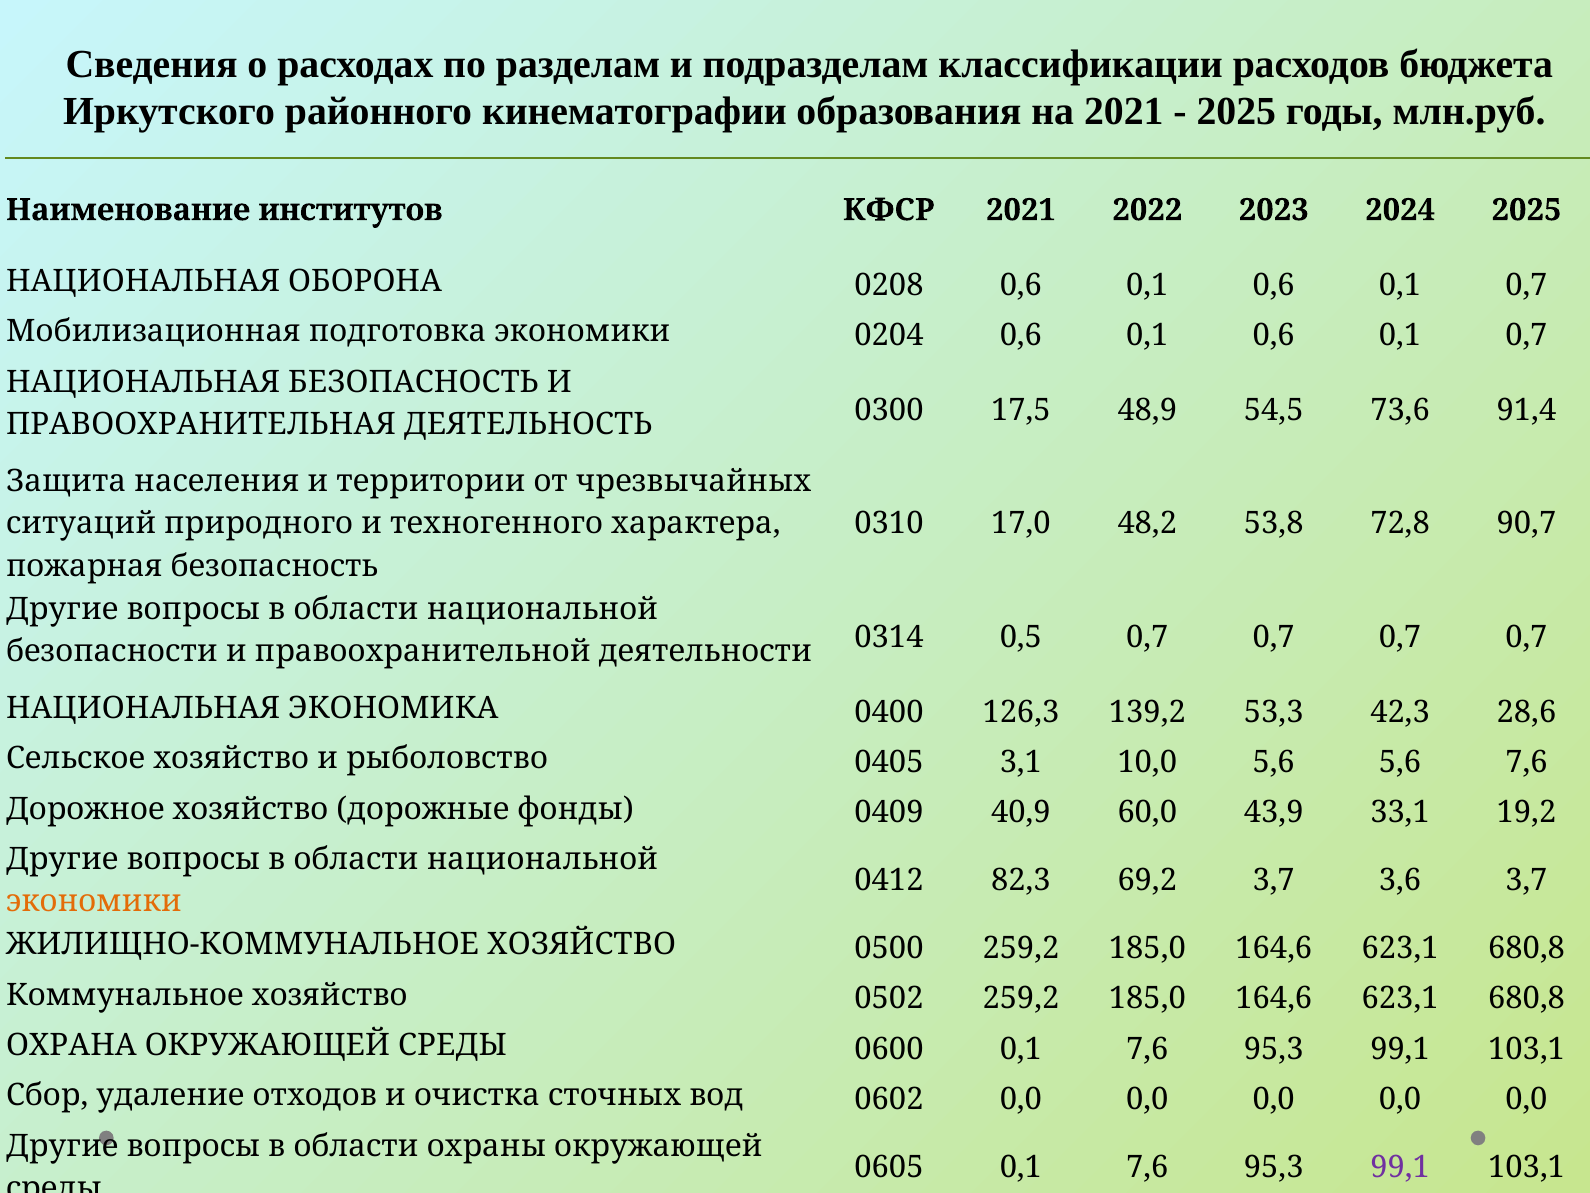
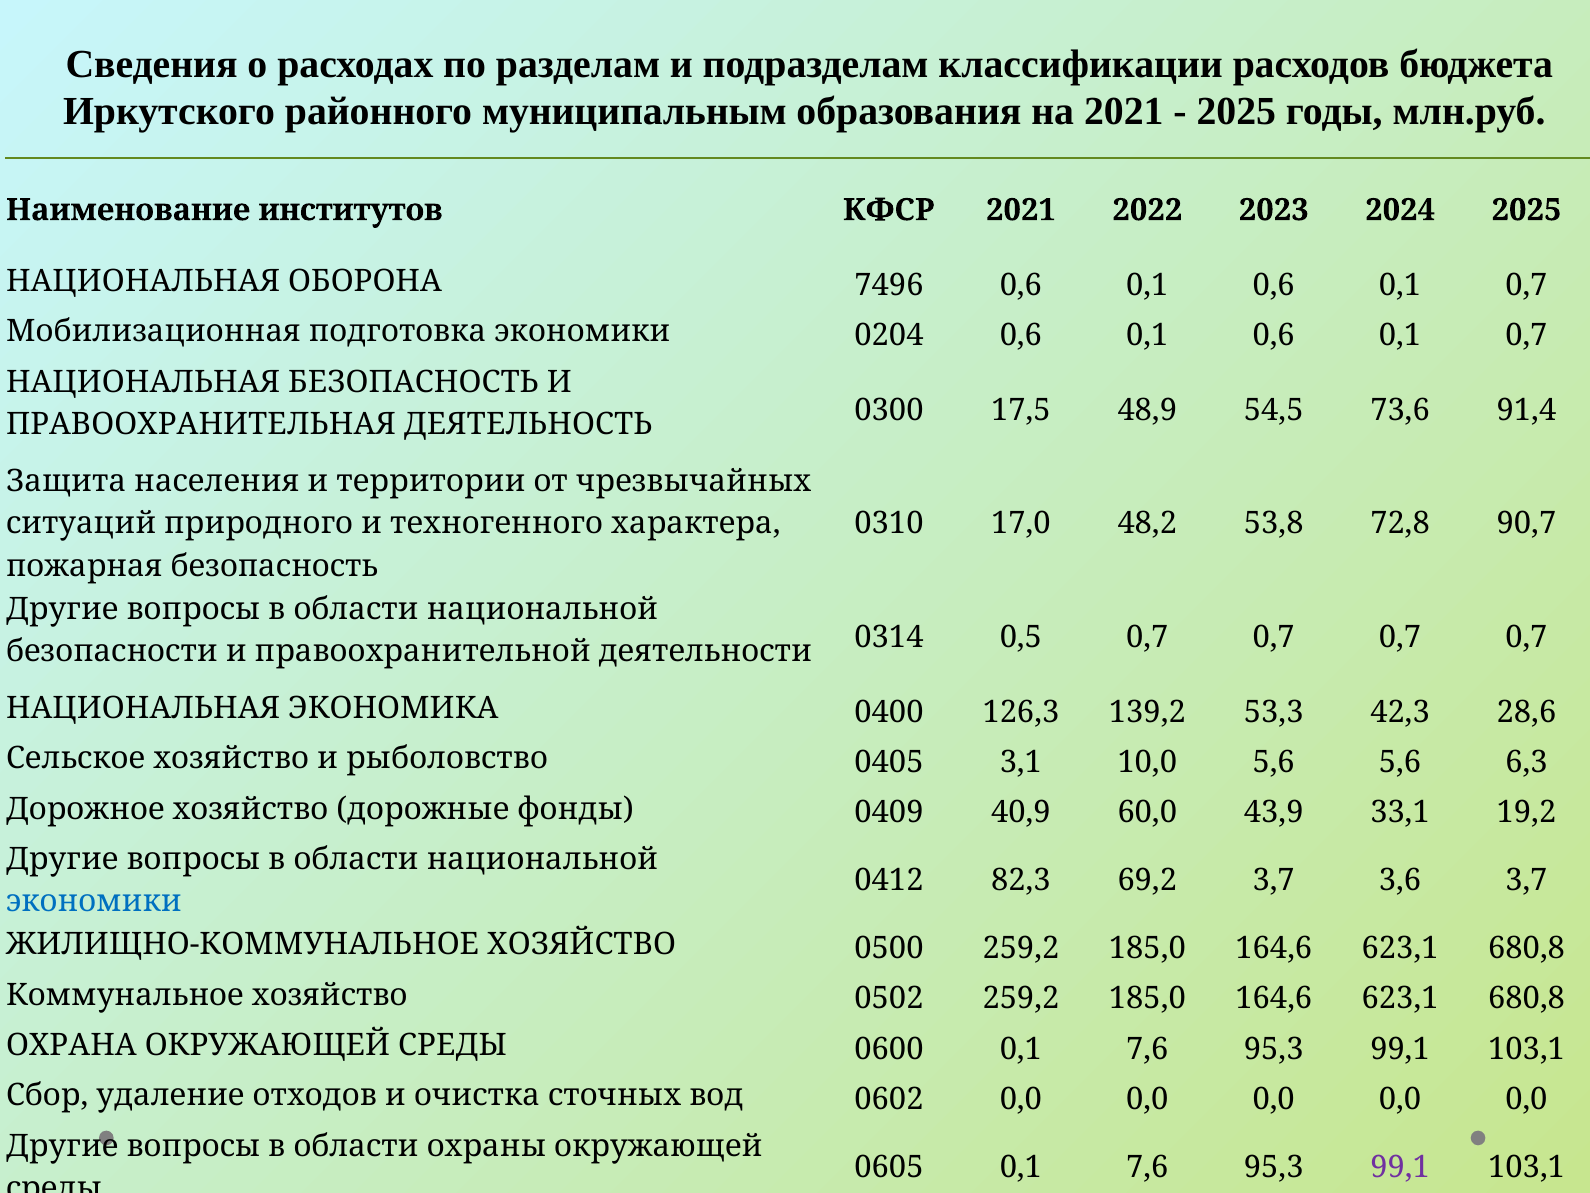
кинематографии: кинематографии -> муниципальным (634, 112)
0208: 0208 -> 7496 (889, 285)
5,6 7,6: 7,6 -> 6,3 (1526, 762)
экономики colour: orange -> blue (94, 901)
